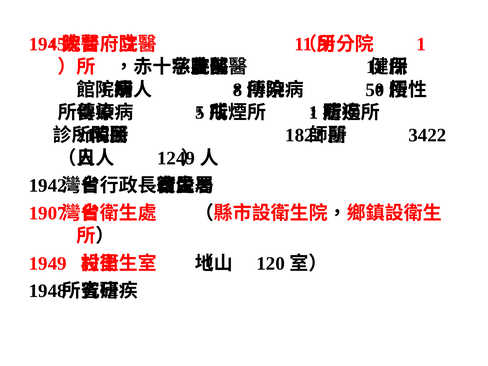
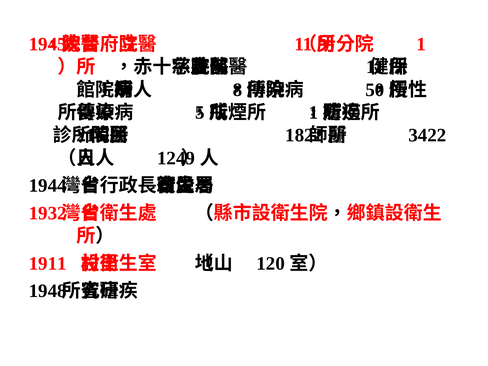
1942: 1942 -> 1944 (48, 186)
1907: 1907 -> 1932 (48, 213)
1949: 1949 -> 1911 (48, 263)
